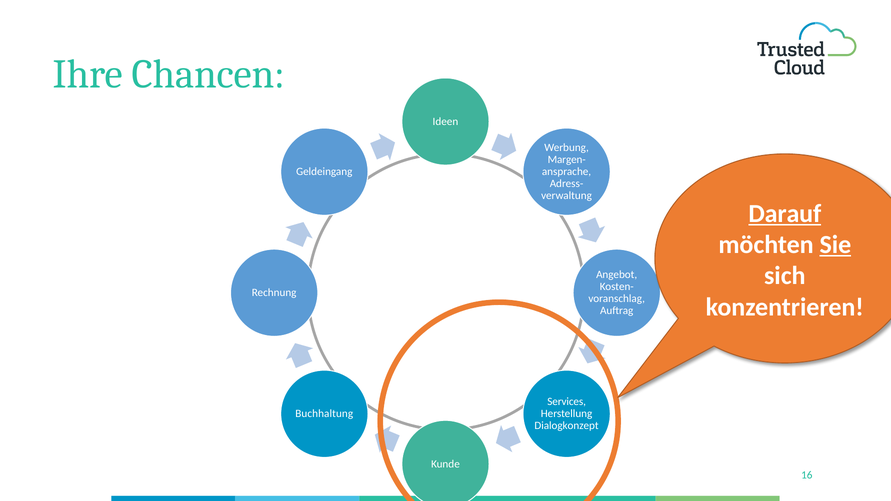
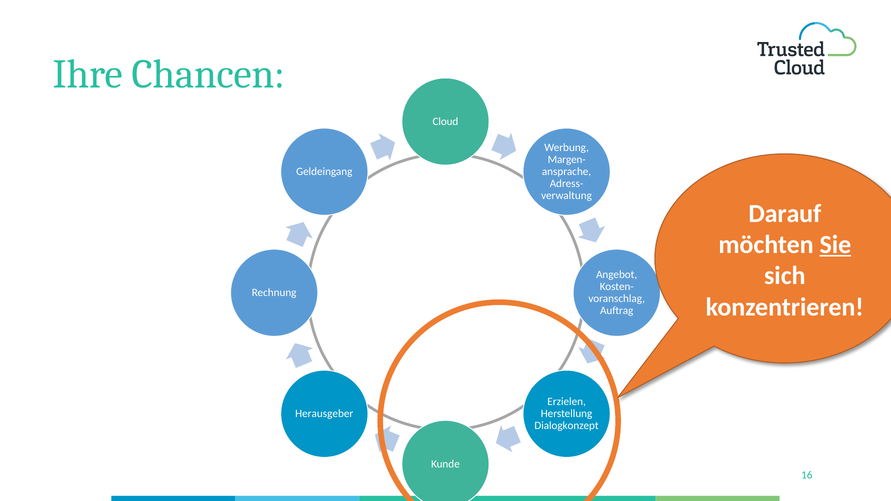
Ideen: Ideen -> Cloud (445, 122)
Darauf underline: present -> none (785, 214)
Services: Services -> Erzielen (567, 402)
Buchhaltung: Buchhaltung -> Herausgeber (324, 414)
